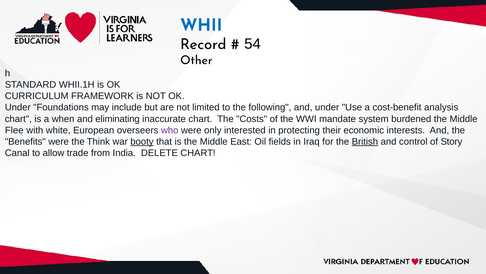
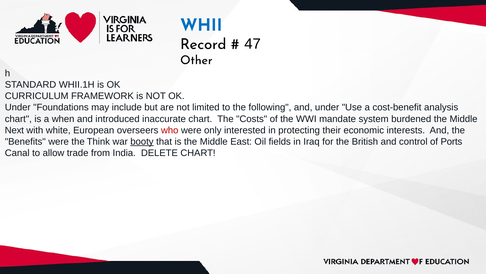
54: 54 -> 47 (253, 44)
eliminating: eliminating -> introduced (118, 119)
Flee: Flee -> Next (14, 130)
who colour: purple -> red (170, 130)
British underline: present -> none (365, 141)
Story: Story -> Ports (451, 141)
